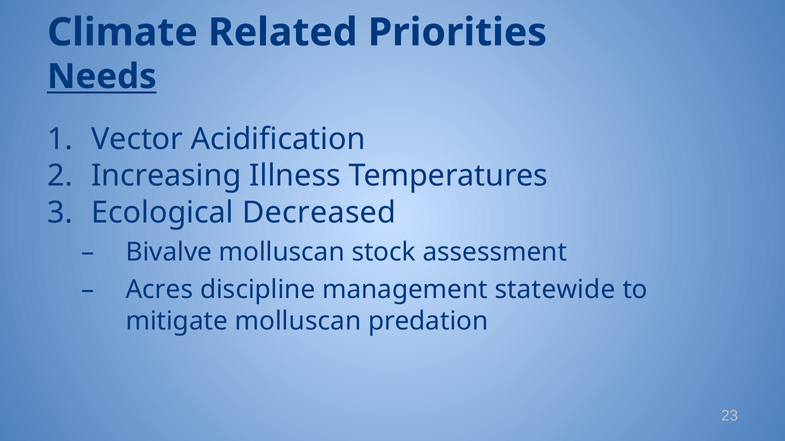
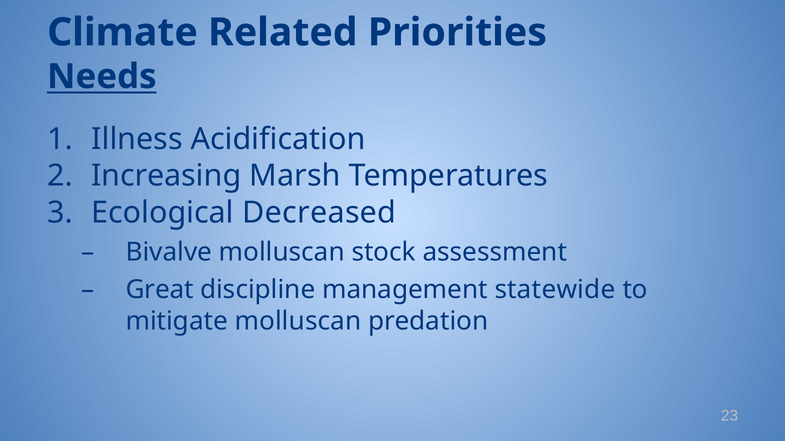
Vector: Vector -> Illness (137, 140)
Illness: Illness -> Marsh (295, 176)
Acres: Acres -> Great (160, 290)
